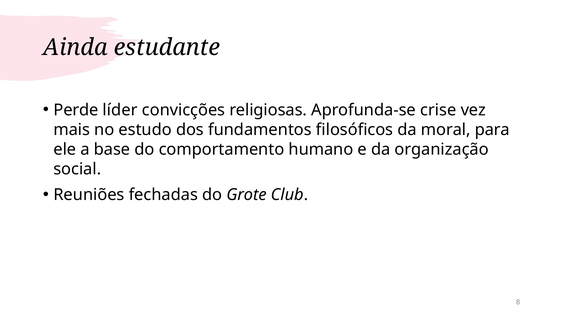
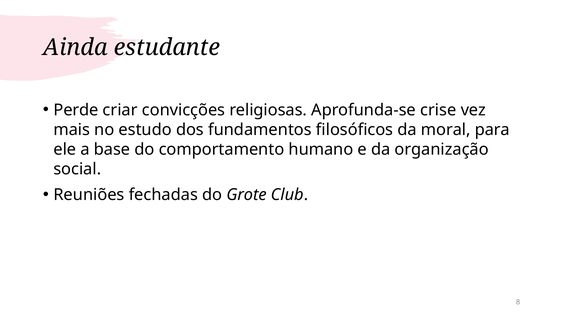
líder: líder -> criar (120, 110)
